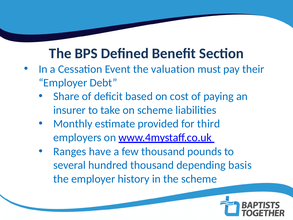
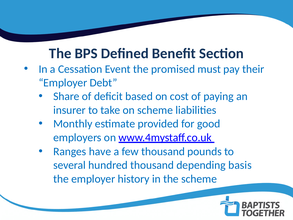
valuation: valuation -> promised (173, 69)
third: third -> good (209, 124)
